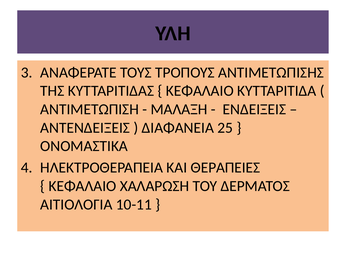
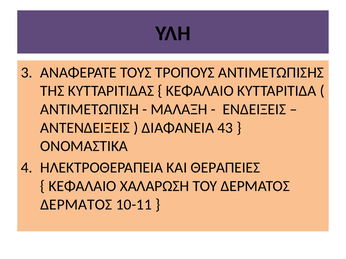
25: 25 -> 43 (225, 128)
ΑΙΤΙΟΛΟΓΙΑ: ΑΙΤΙΟΛΟΓΙΑ -> ΔΕΡΜΑΤΟΣ (76, 205)
